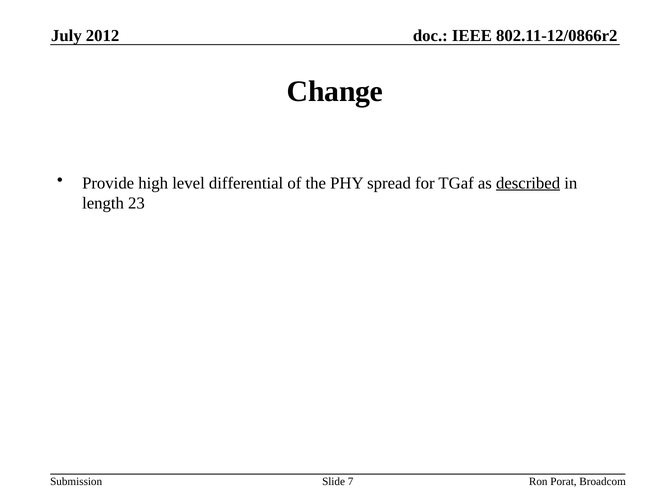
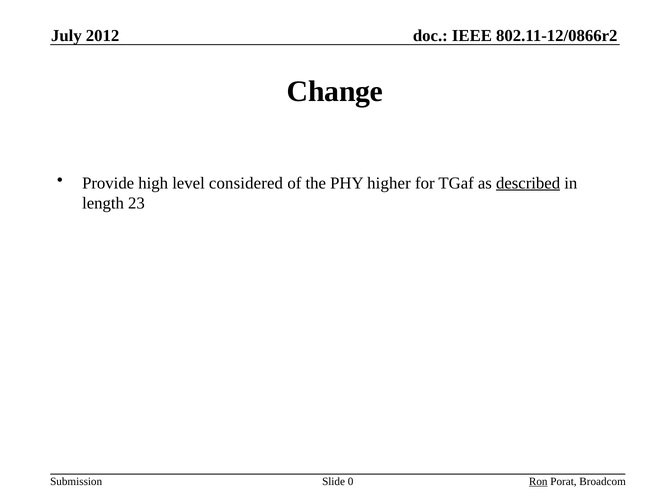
differential: differential -> considered (246, 183)
spread: spread -> higher (389, 183)
7: 7 -> 0 (351, 482)
Ron underline: none -> present (538, 482)
